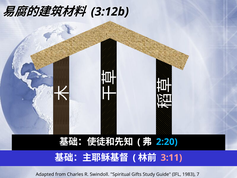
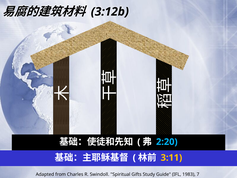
3:11 colour: pink -> yellow (171, 157)
